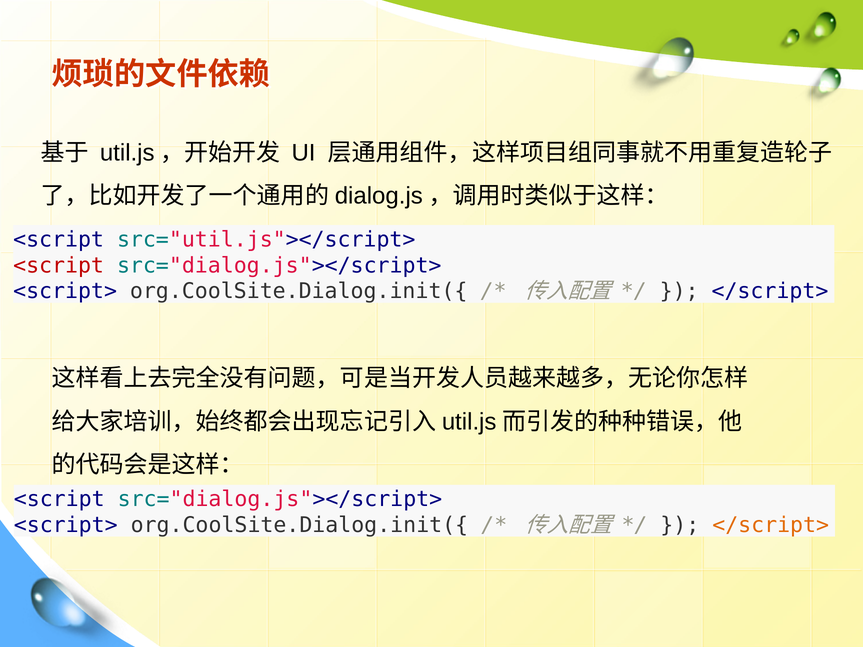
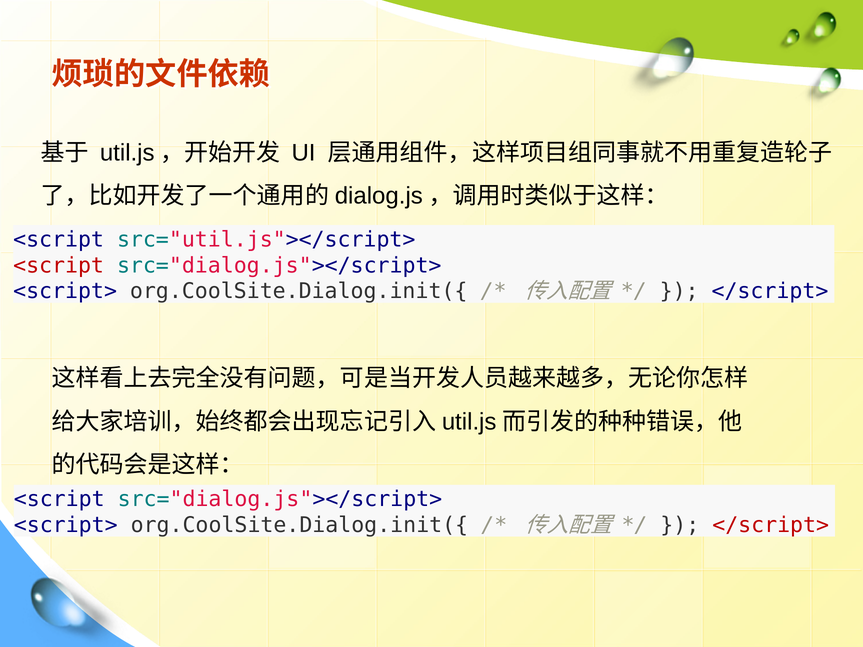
</script> colour: orange -> red (771, 525)
